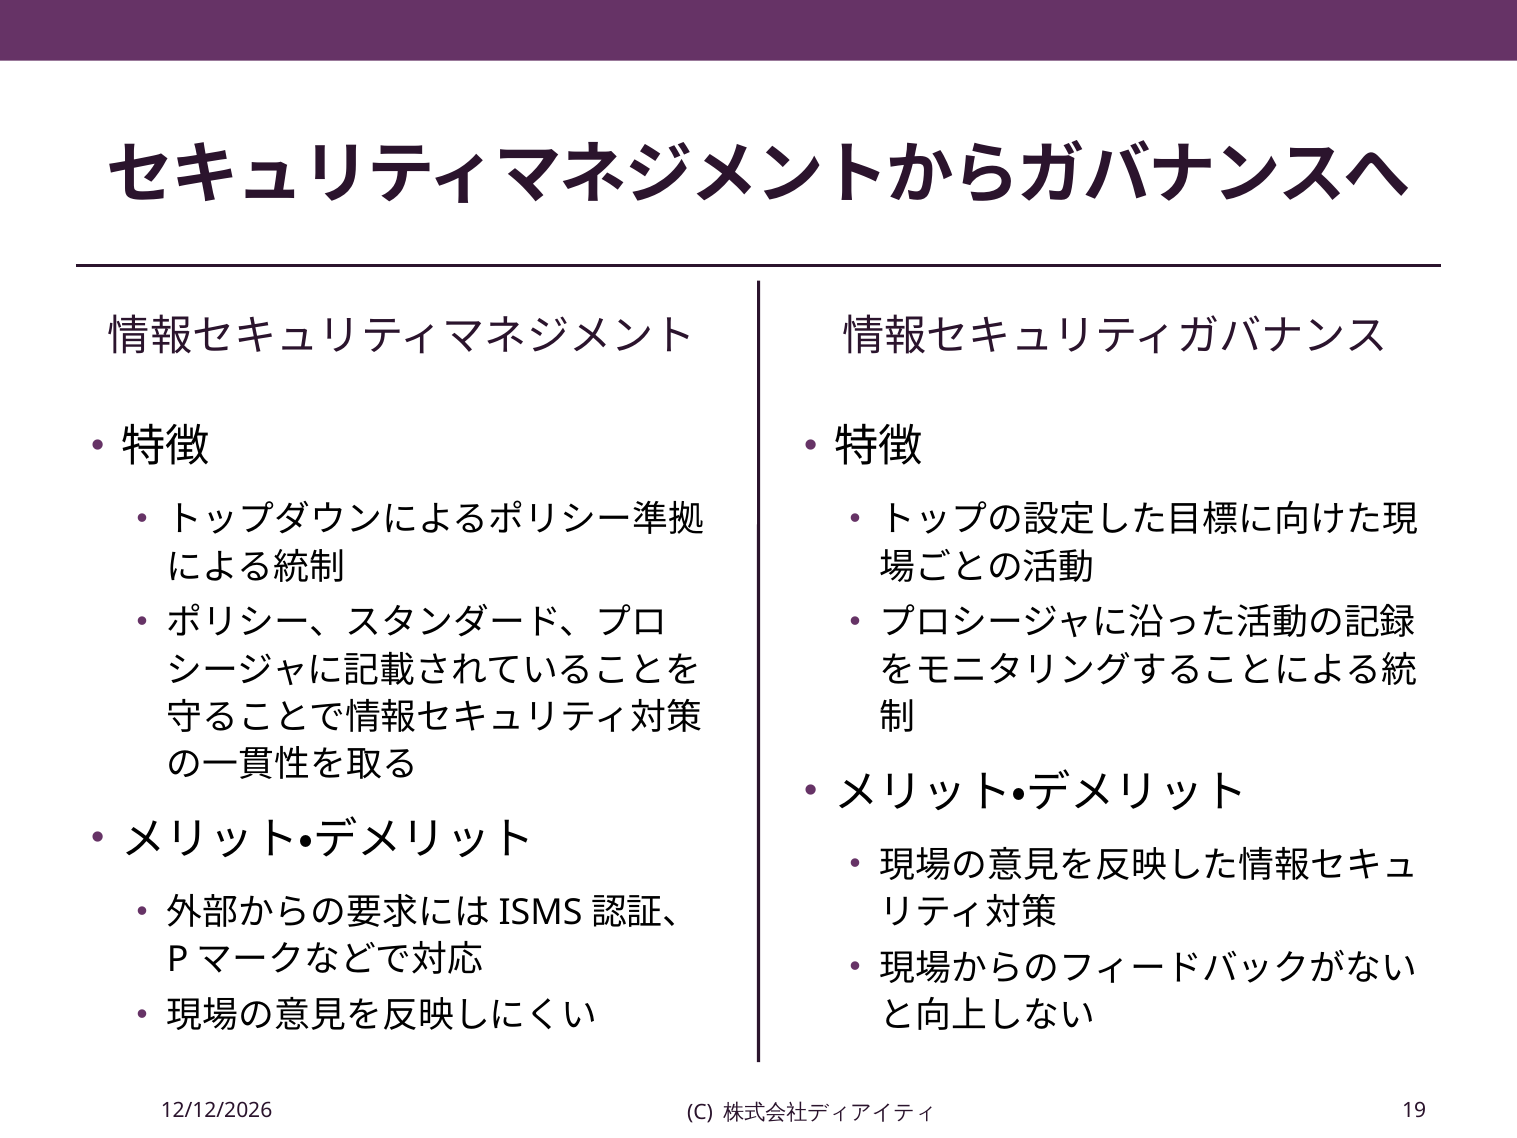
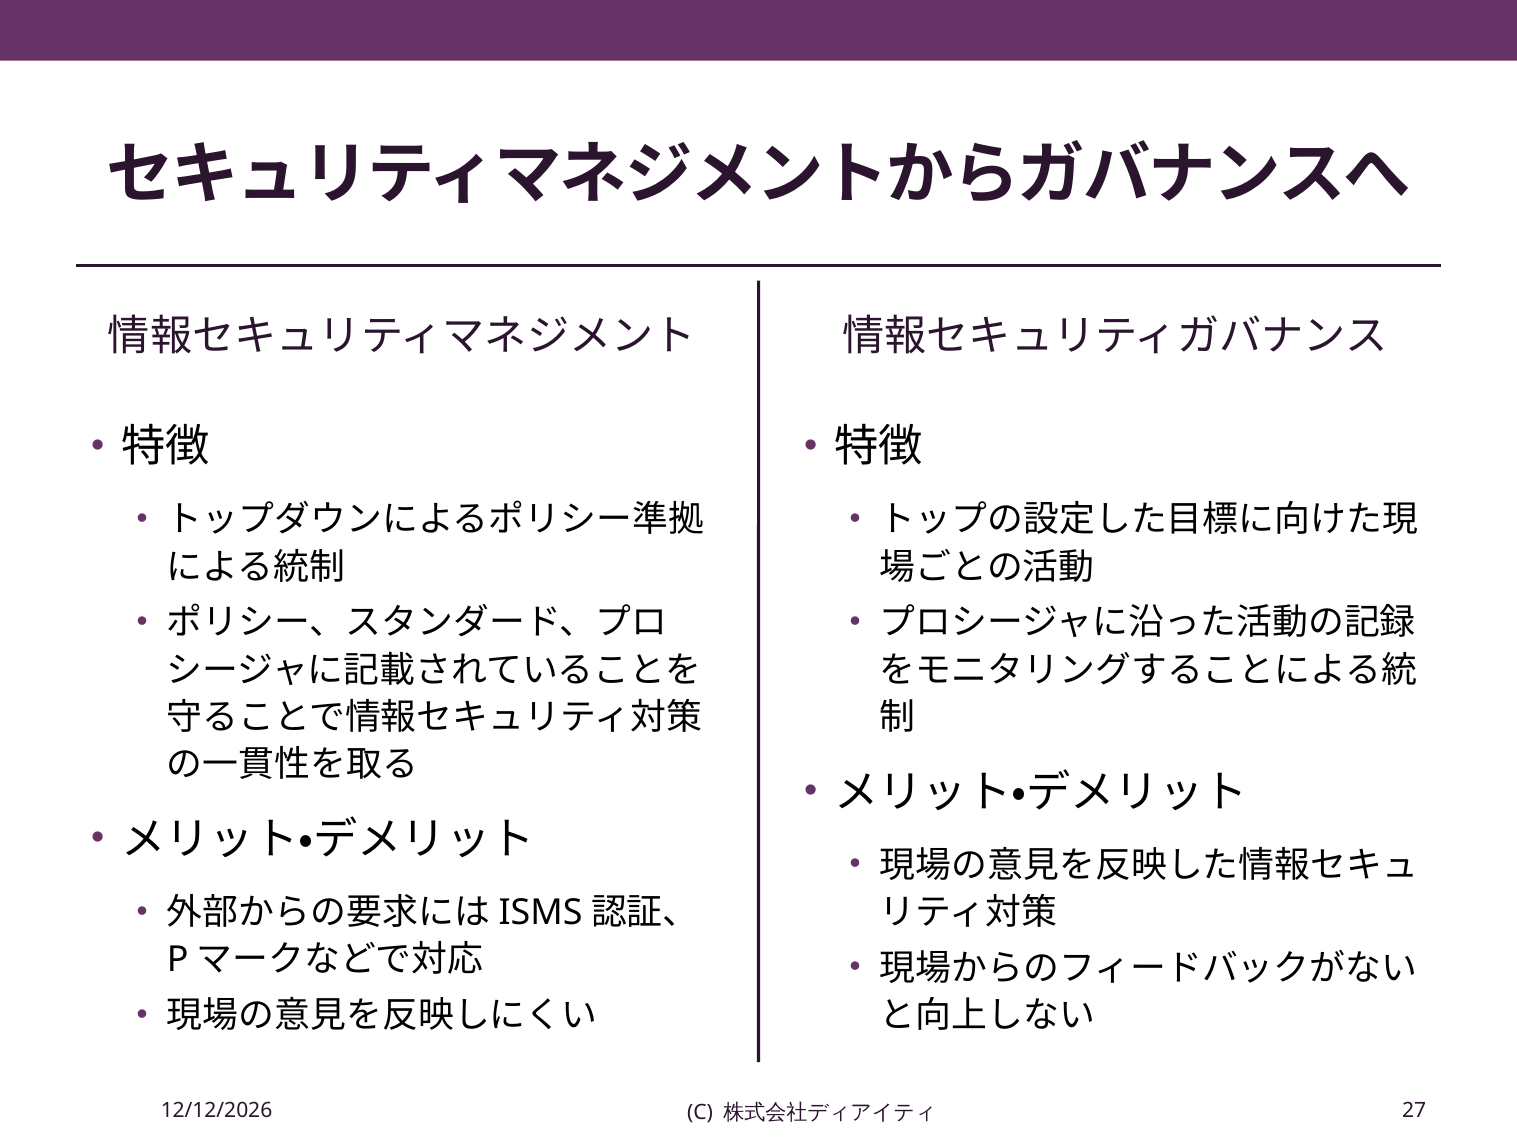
19: 19 -> 27 (1414, 1110)
